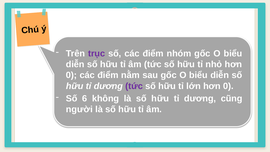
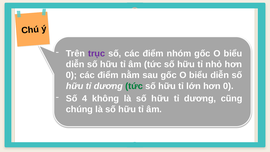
tức colour: purple -> green (134, 86)
6: 6 -> 4 (85, 98)
người: người -> chúng (79, 109)
